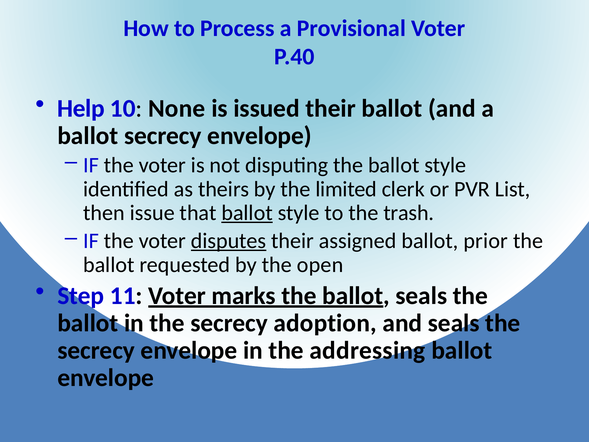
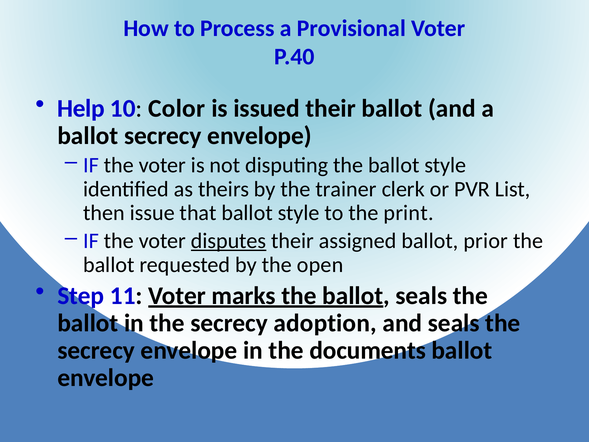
None: None -> Color (177, 108)
limited: limited -> trainer (346, 189)
ballot underline: present -> none (247, 213)
trash: trash -> print (409, 213)
addressing: addressing -> documents (368, 350)
